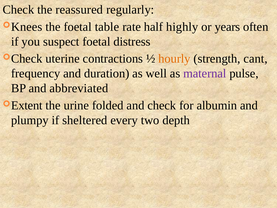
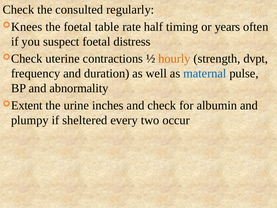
reassured: reassured -> consulted (79, 10)
highly: highly -> timing (182, 27)
cant: cant -> dvpt (256, 59)
maternal colour: purple -> blue (205, 73)
abbreviated: abbreviated -> abnormality (79, 88)
folded: folded -> inches (108, 105)
depth: depth -> occur (176, 120)
